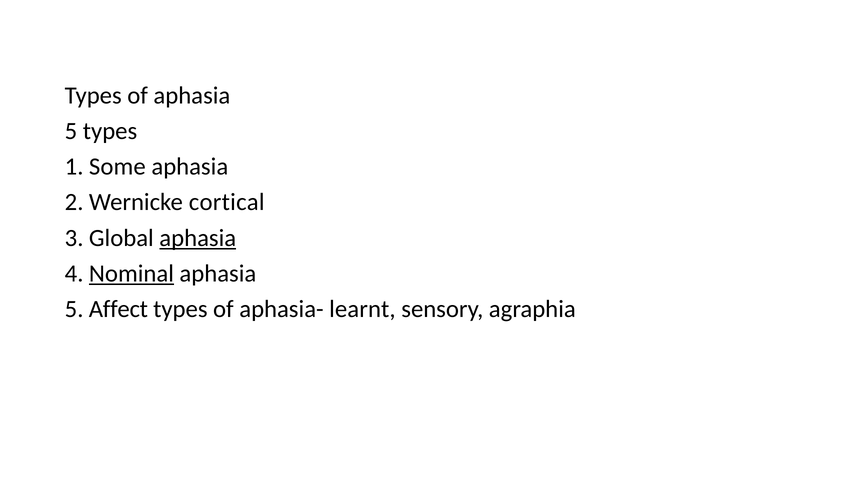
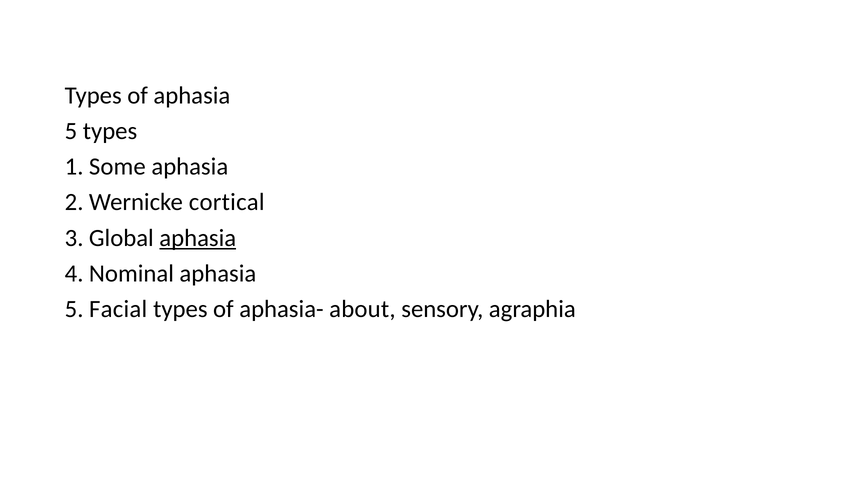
Nominal underline: present -> none (131, 274)
Affect: Affect -> Facial (118, 309)
learnt: learnt -> about (362, 309)
